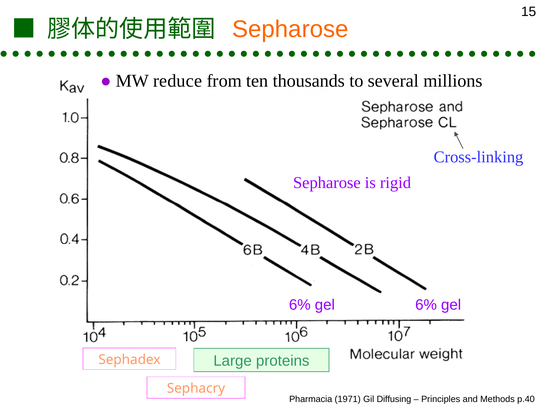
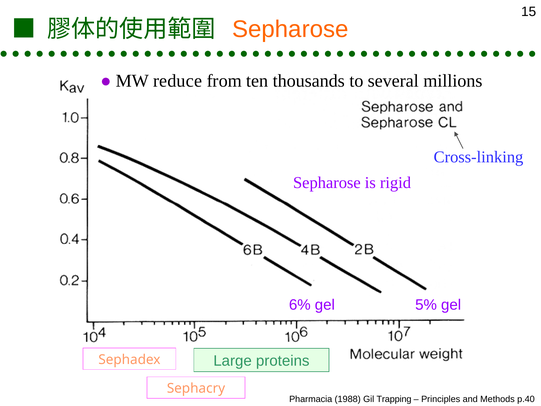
6%: 6% -> 5% (426, 305)
1971: 1971 -> 1988 (348, 399)
Diffusing: Diffusing -> Trapping (394, 399)
